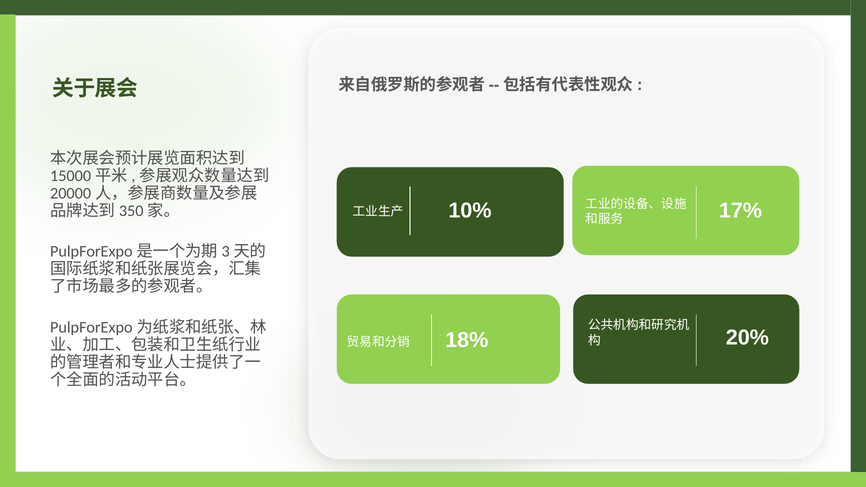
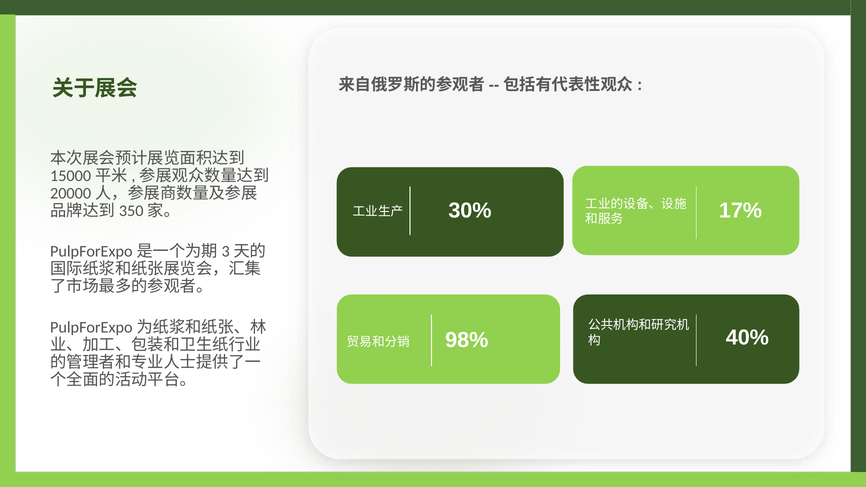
10%: 10% -> 30% (470, 211)
18%: 18% -> 98% (467, 340)
20%: 20% -> 40% (747, 337)
